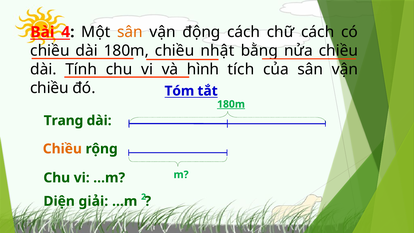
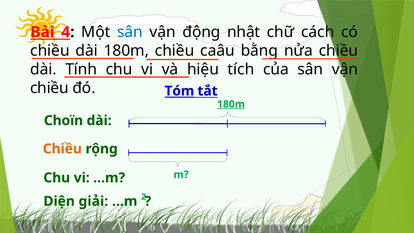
sân colour: orange -> blue (130, 32)
động cách: cách -> nhật (244, 32)
nhật: nhật -> caâu (218, 51)
hình: hình -> hiệu (203, 69)
Tóm underline: none -> present (179, 91)
Trang: Trang -> Choïn (63, 121)
